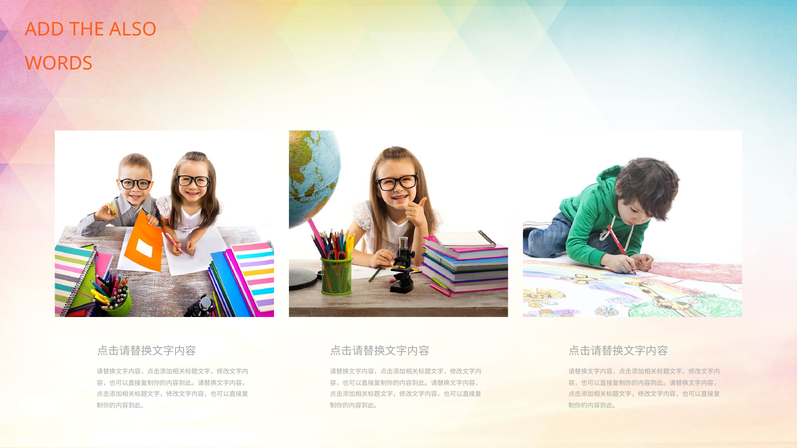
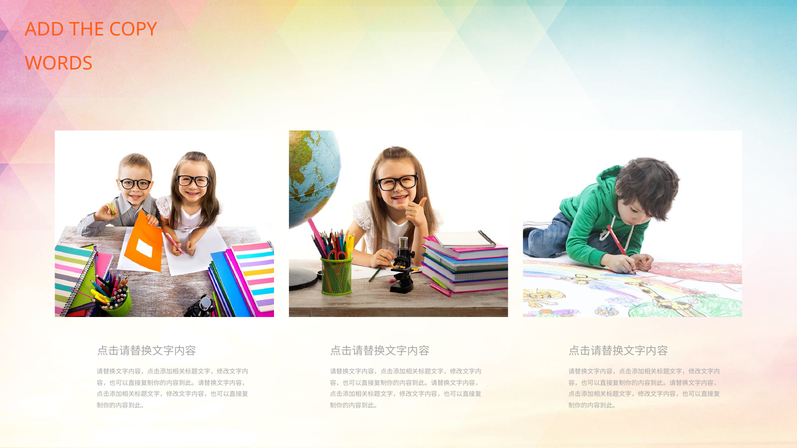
ALSO: ALSO -> COPY (133, 29)
